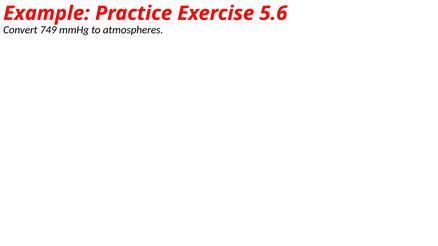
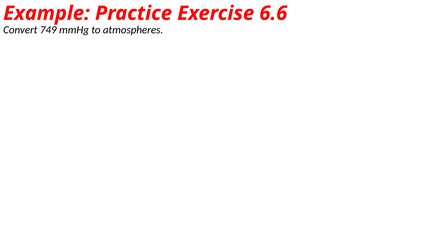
5.6: 5.6 -> 6.6 (273, 13)
